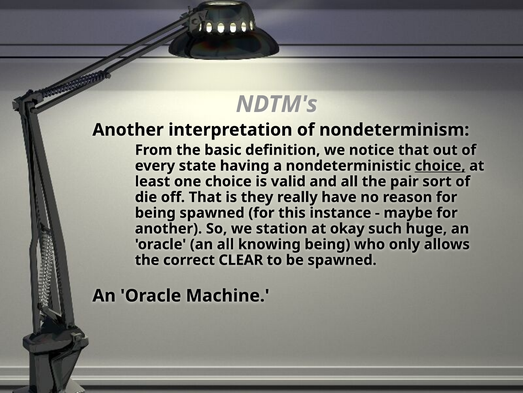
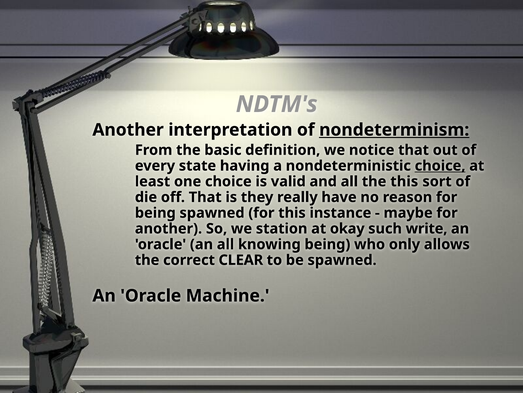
nondeterminism underline: none -> present (394, 130)
the pair: pair -> this (404, 181)
huge: huge -> write (427, 228)
